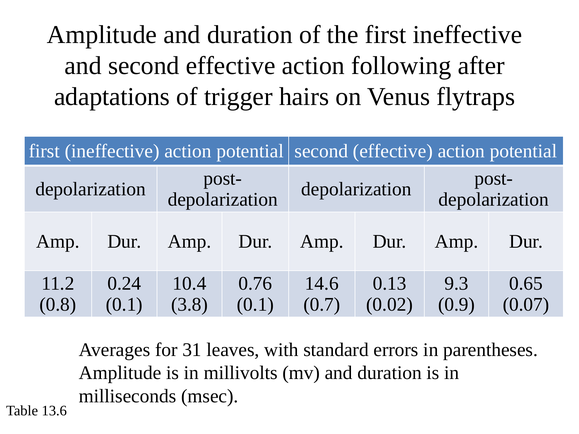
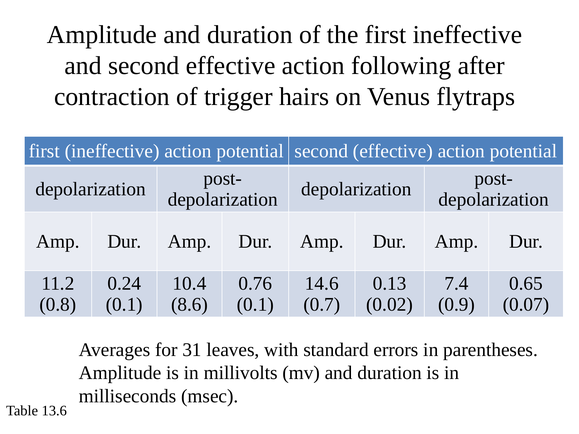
adaptations: adaptations -> contraction (112, 97)
9.3: 9.3 -> 7.4 (457, 283)
3.8: 3.8 -> 8.6 (189, 305)
